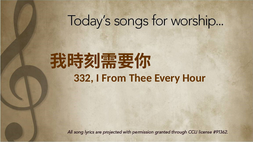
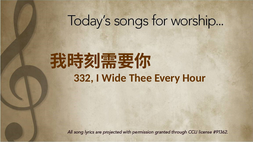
From: From -> Wide (114, 78)
